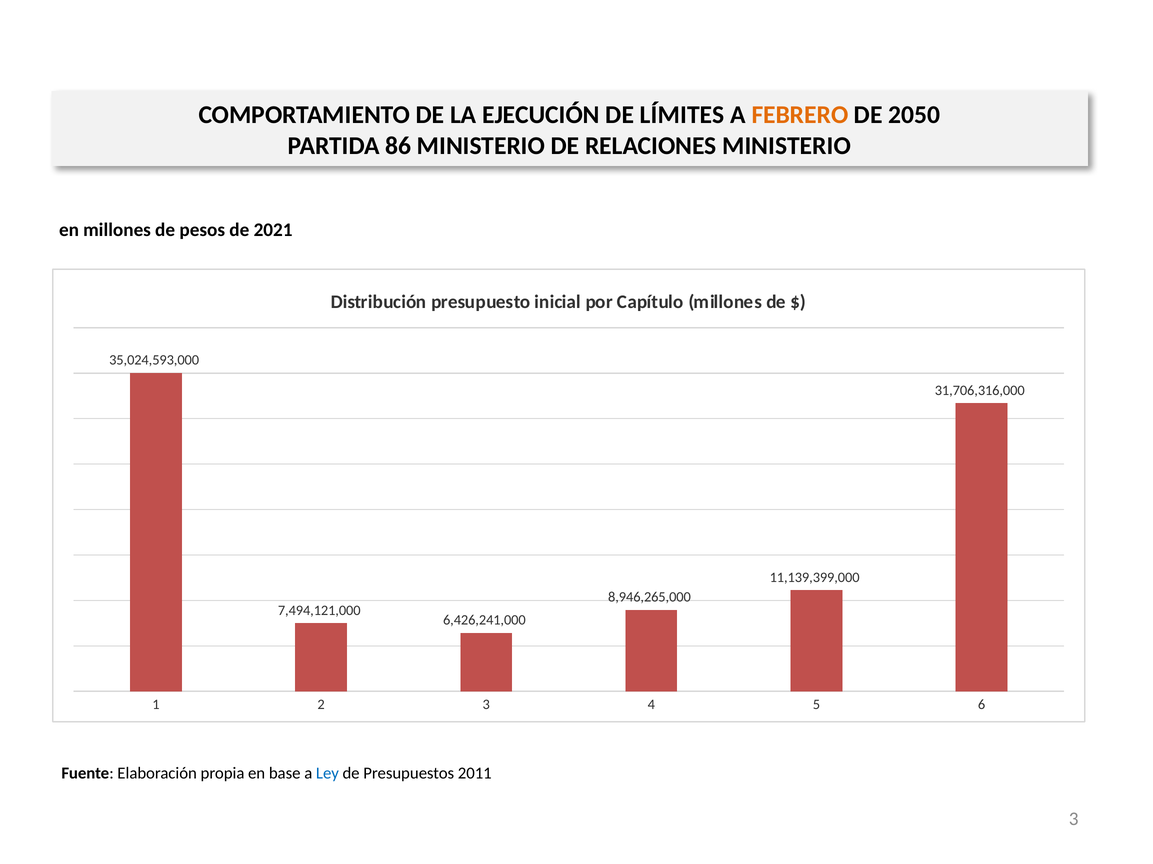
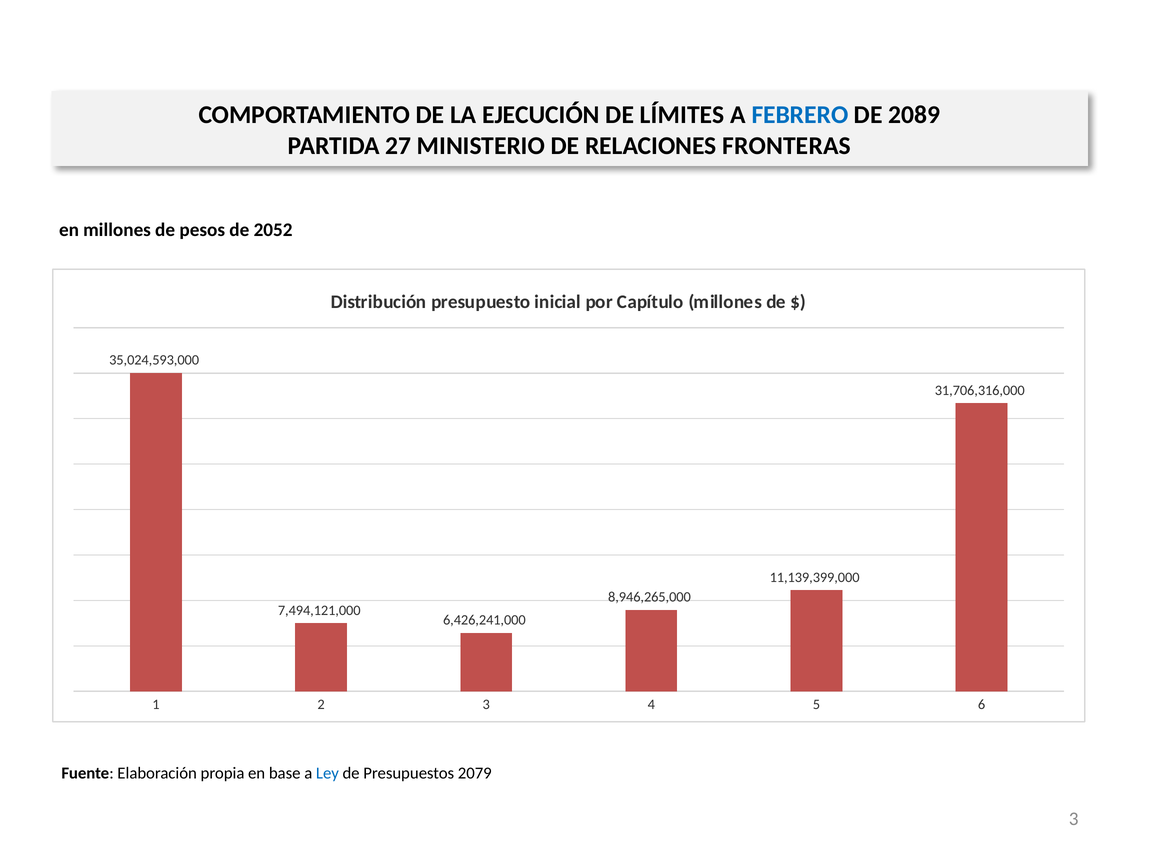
FEBRERO colour: orange -> blue (800, 115)
2050: 2050 -> 2089 (914, 115)
86: 86 -> 27 (398, 146)
RELACIONES MINISTERIO: MINISTERIO -> FRONTERAS (787, 146)
2021: 2021 -> 2052 (273, 230)
2011: 2011 -> 2079 (475, 774)
